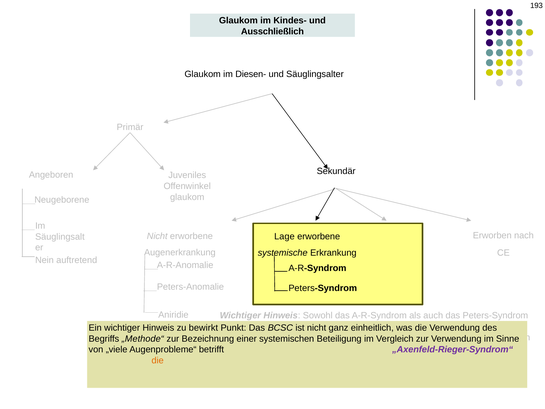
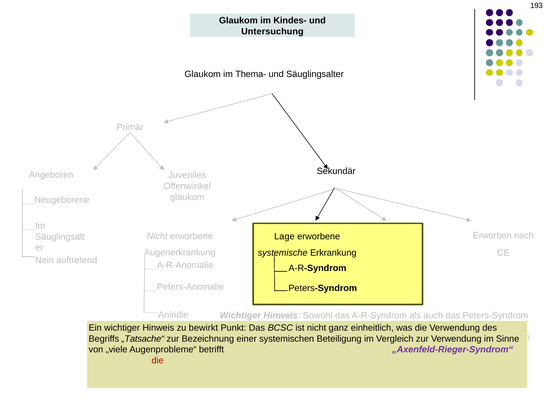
Ausschließlich: Ausschließlich -> Untersuchung (272, 31)
Diesen-: Diesen- -> Thema- (251, 74)
„Methode“: „Methode“ -> „Tatsache“ (143, 338)
die colour: orange -> red (158, 360)
